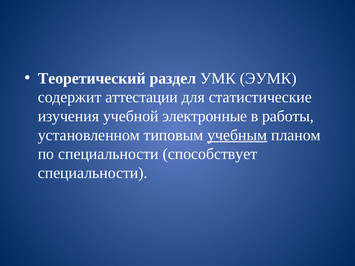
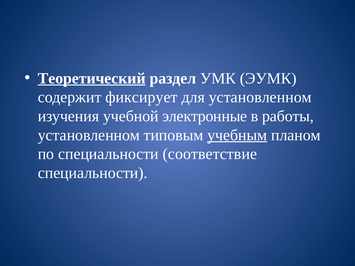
Теоретический underline: none -> present (92, 78)
аттестации: аттестации -> фиксирует (141, 97)
для статистические: статистические -> установленном (260, 97)
способствует: способствует -> соответствие (210, 154)
